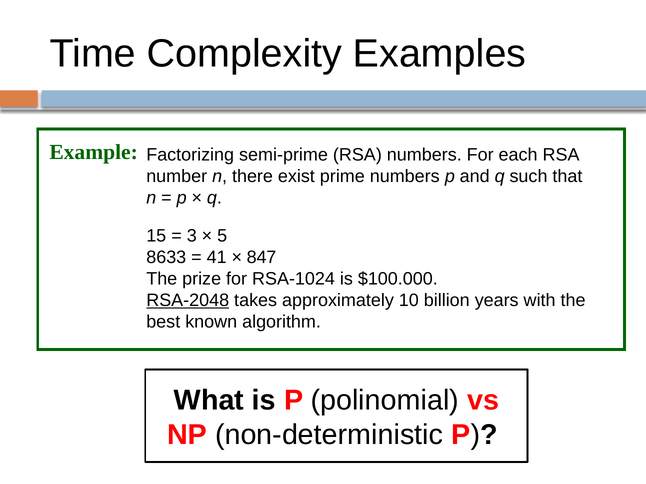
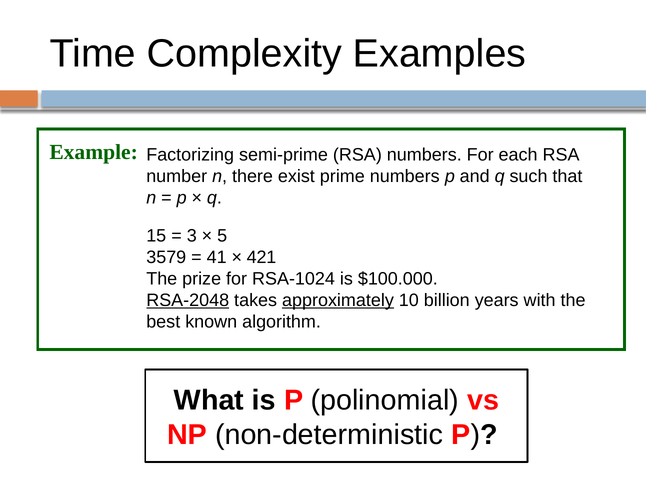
8633: 8633 -> 3579 (166, 257)
847: 847 -> 421 (262, 257)
approximately underline: none -> present (338, 301)
